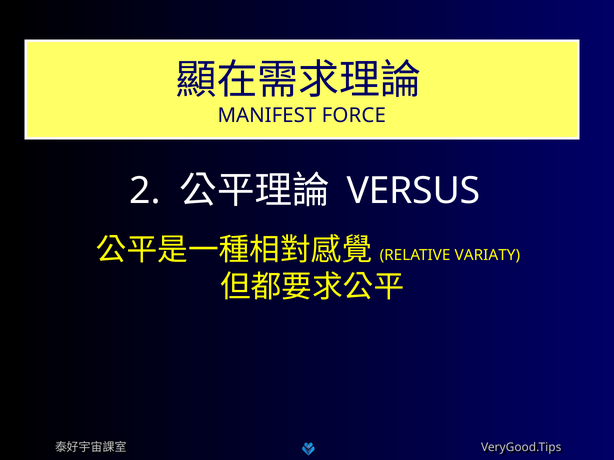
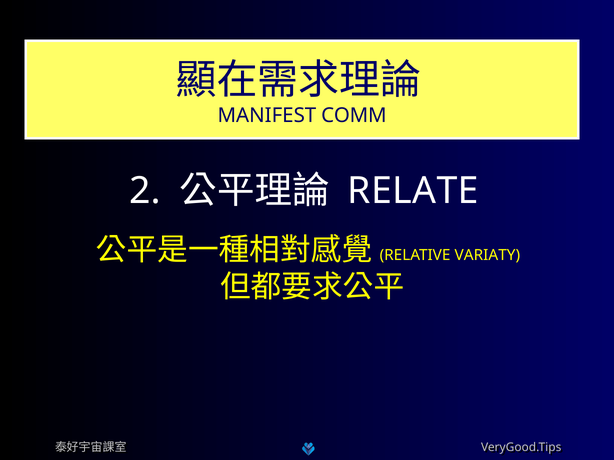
FORCE: FORCE -> COMM (354, 116)
VERSUS: VERSUS -> RELATE (413, 191)
